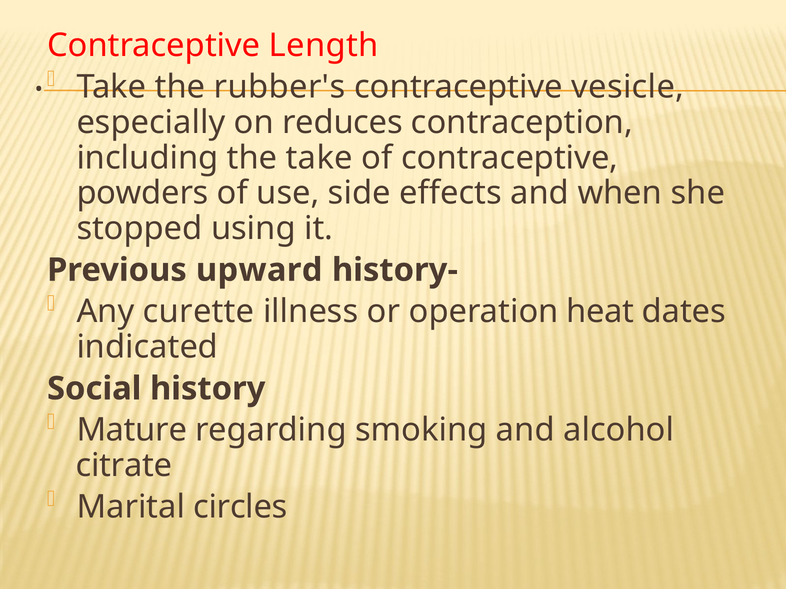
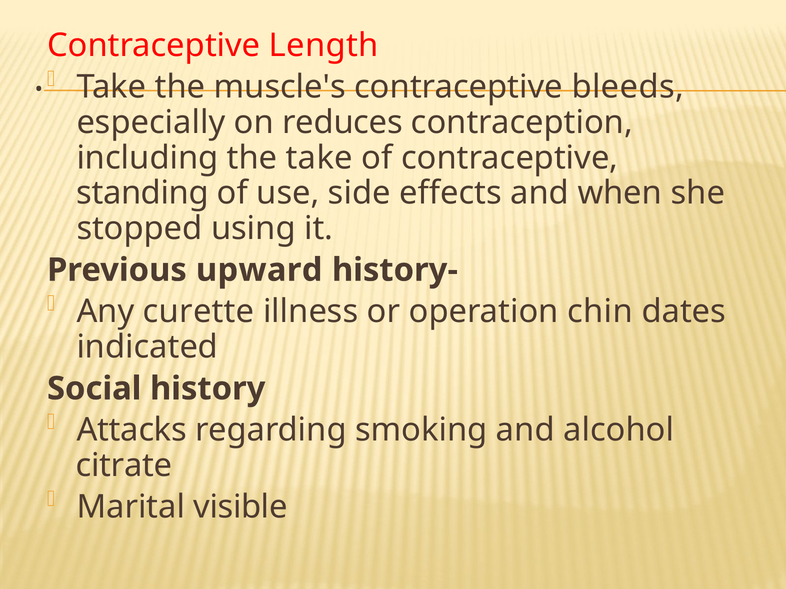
rubber's: rubber's -> muscle's (280, 87)
vesicle: vesicle -> bleeds (628, 87)
powders: powders -> standing (143, 193)
heat: heat -> chin (600, 312)
Mature: Mature -> Attacks (132, 431)
circles: circles -> visible (240, 508)
